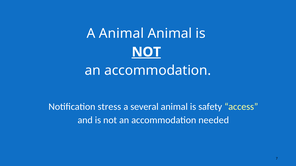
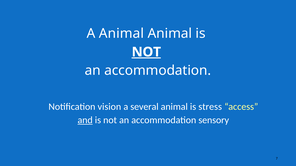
stress: stress -> vision (109, 107)
safety: safety -> stress (210, 107)
and underline: none -> present (85, 120)
needed: needed -> sensory (214, 120)
